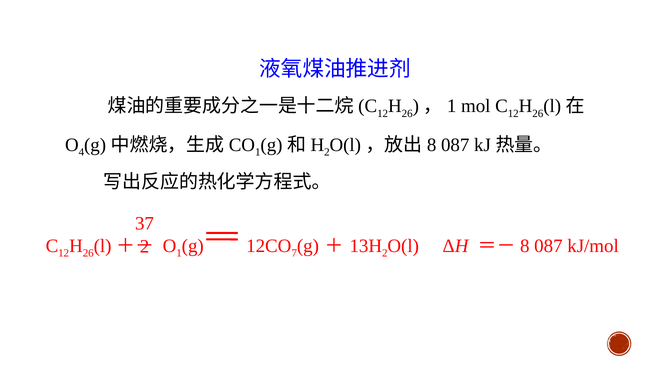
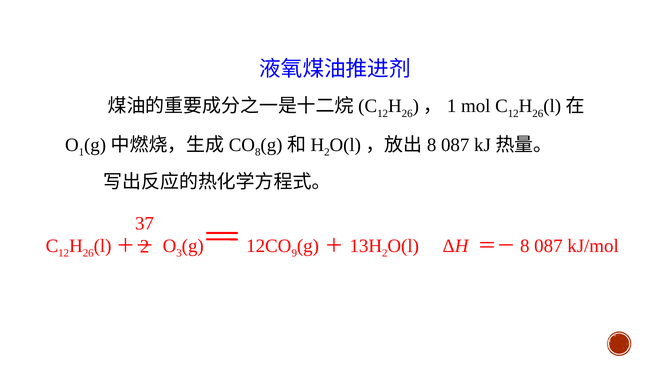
4: 4 -> 1 (81, 152)
1: 1 -> 8 (258, 152)
1: 1 -> 3 (179, 253)
7: 7 -> 9 (294, 253)
